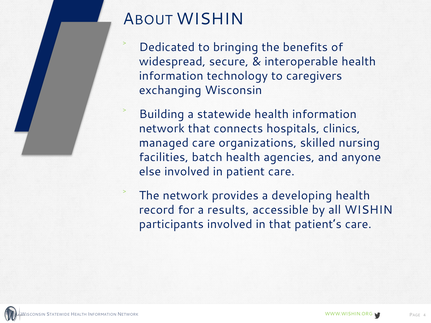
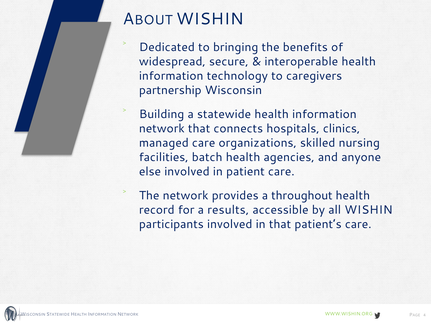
exchanging: exchanging -> partnership (170, 90)
developing: developing -> throughout (302, 196)
